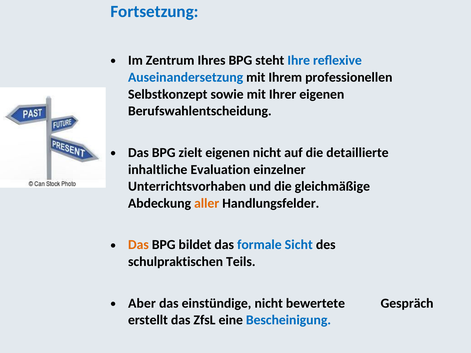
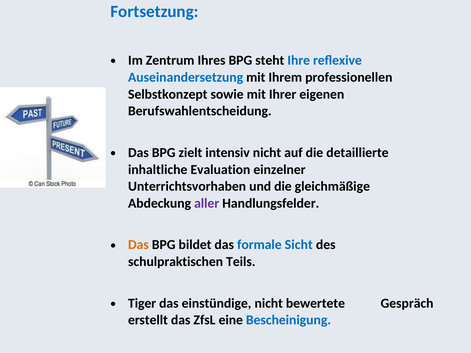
zielt eigenen: eigenen -> intensiv (228, 153)
aller colour: orange -> purple (207, 204)
Aber: Aber -> Tiger (142, 303)
